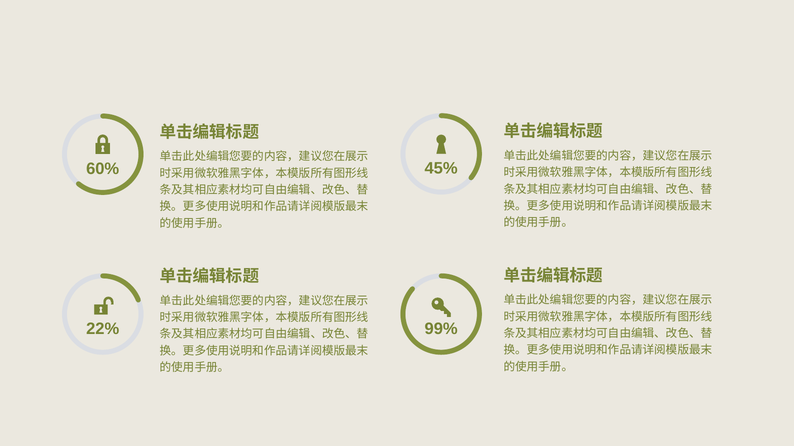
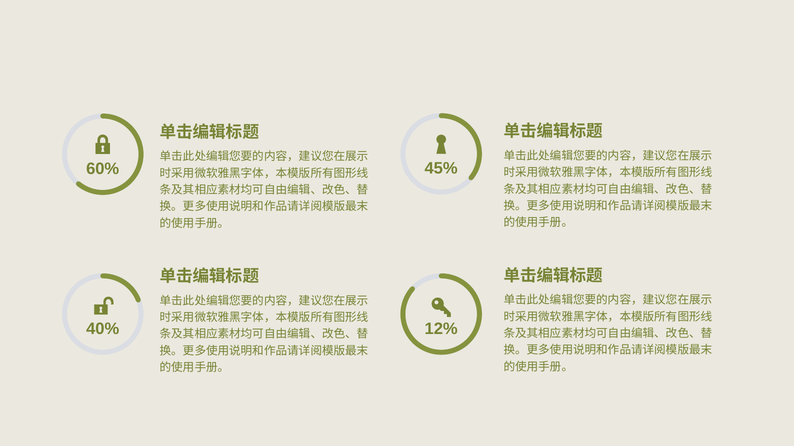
22%: 22% -> 40% (103, 329)
99%: 99% -> 12% (441, 329)
